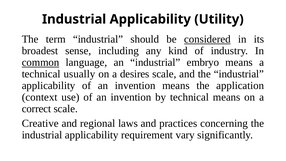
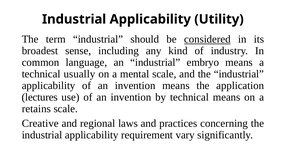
common underline: present -> none (41, 62)
desires: desires -> mental (135, 74)
context: context -> lectures (40, 97)
correct: correct -> retains (36, 109)
